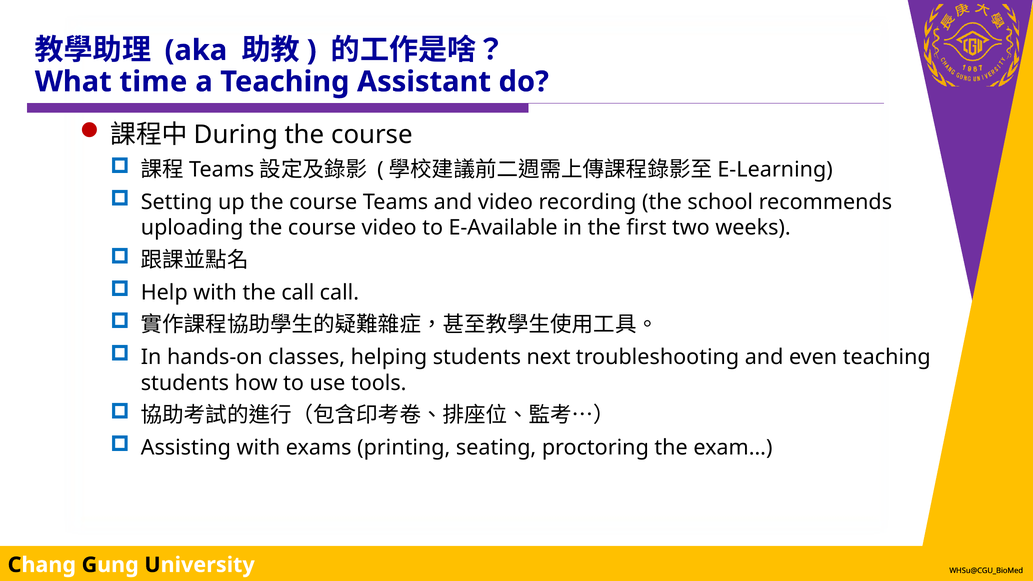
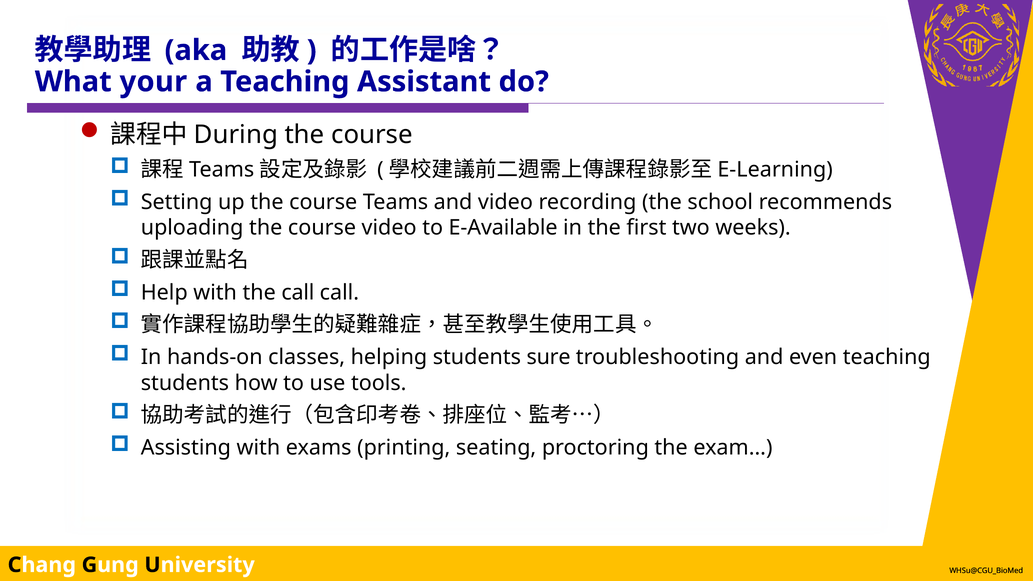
time: time -> your (153, 82)
next: next -> sure (549, 357)
